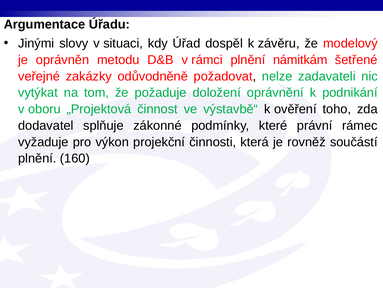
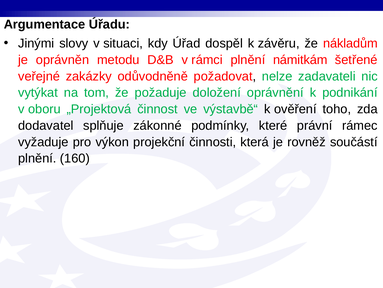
modelový: modelový -> nákladům (350, 43)
